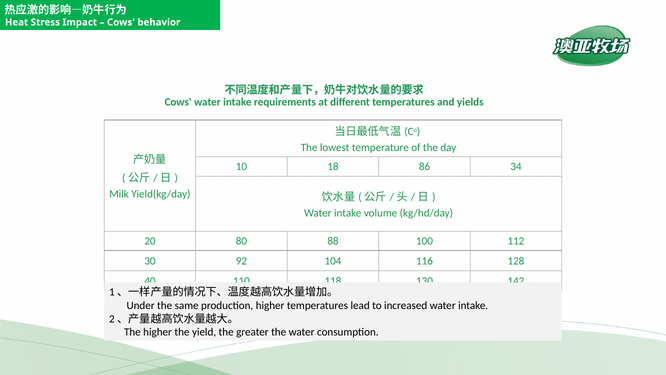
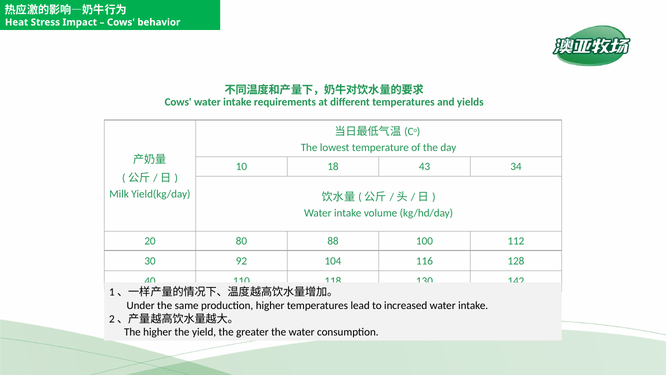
86: 86 -> 43 (425, 166)
